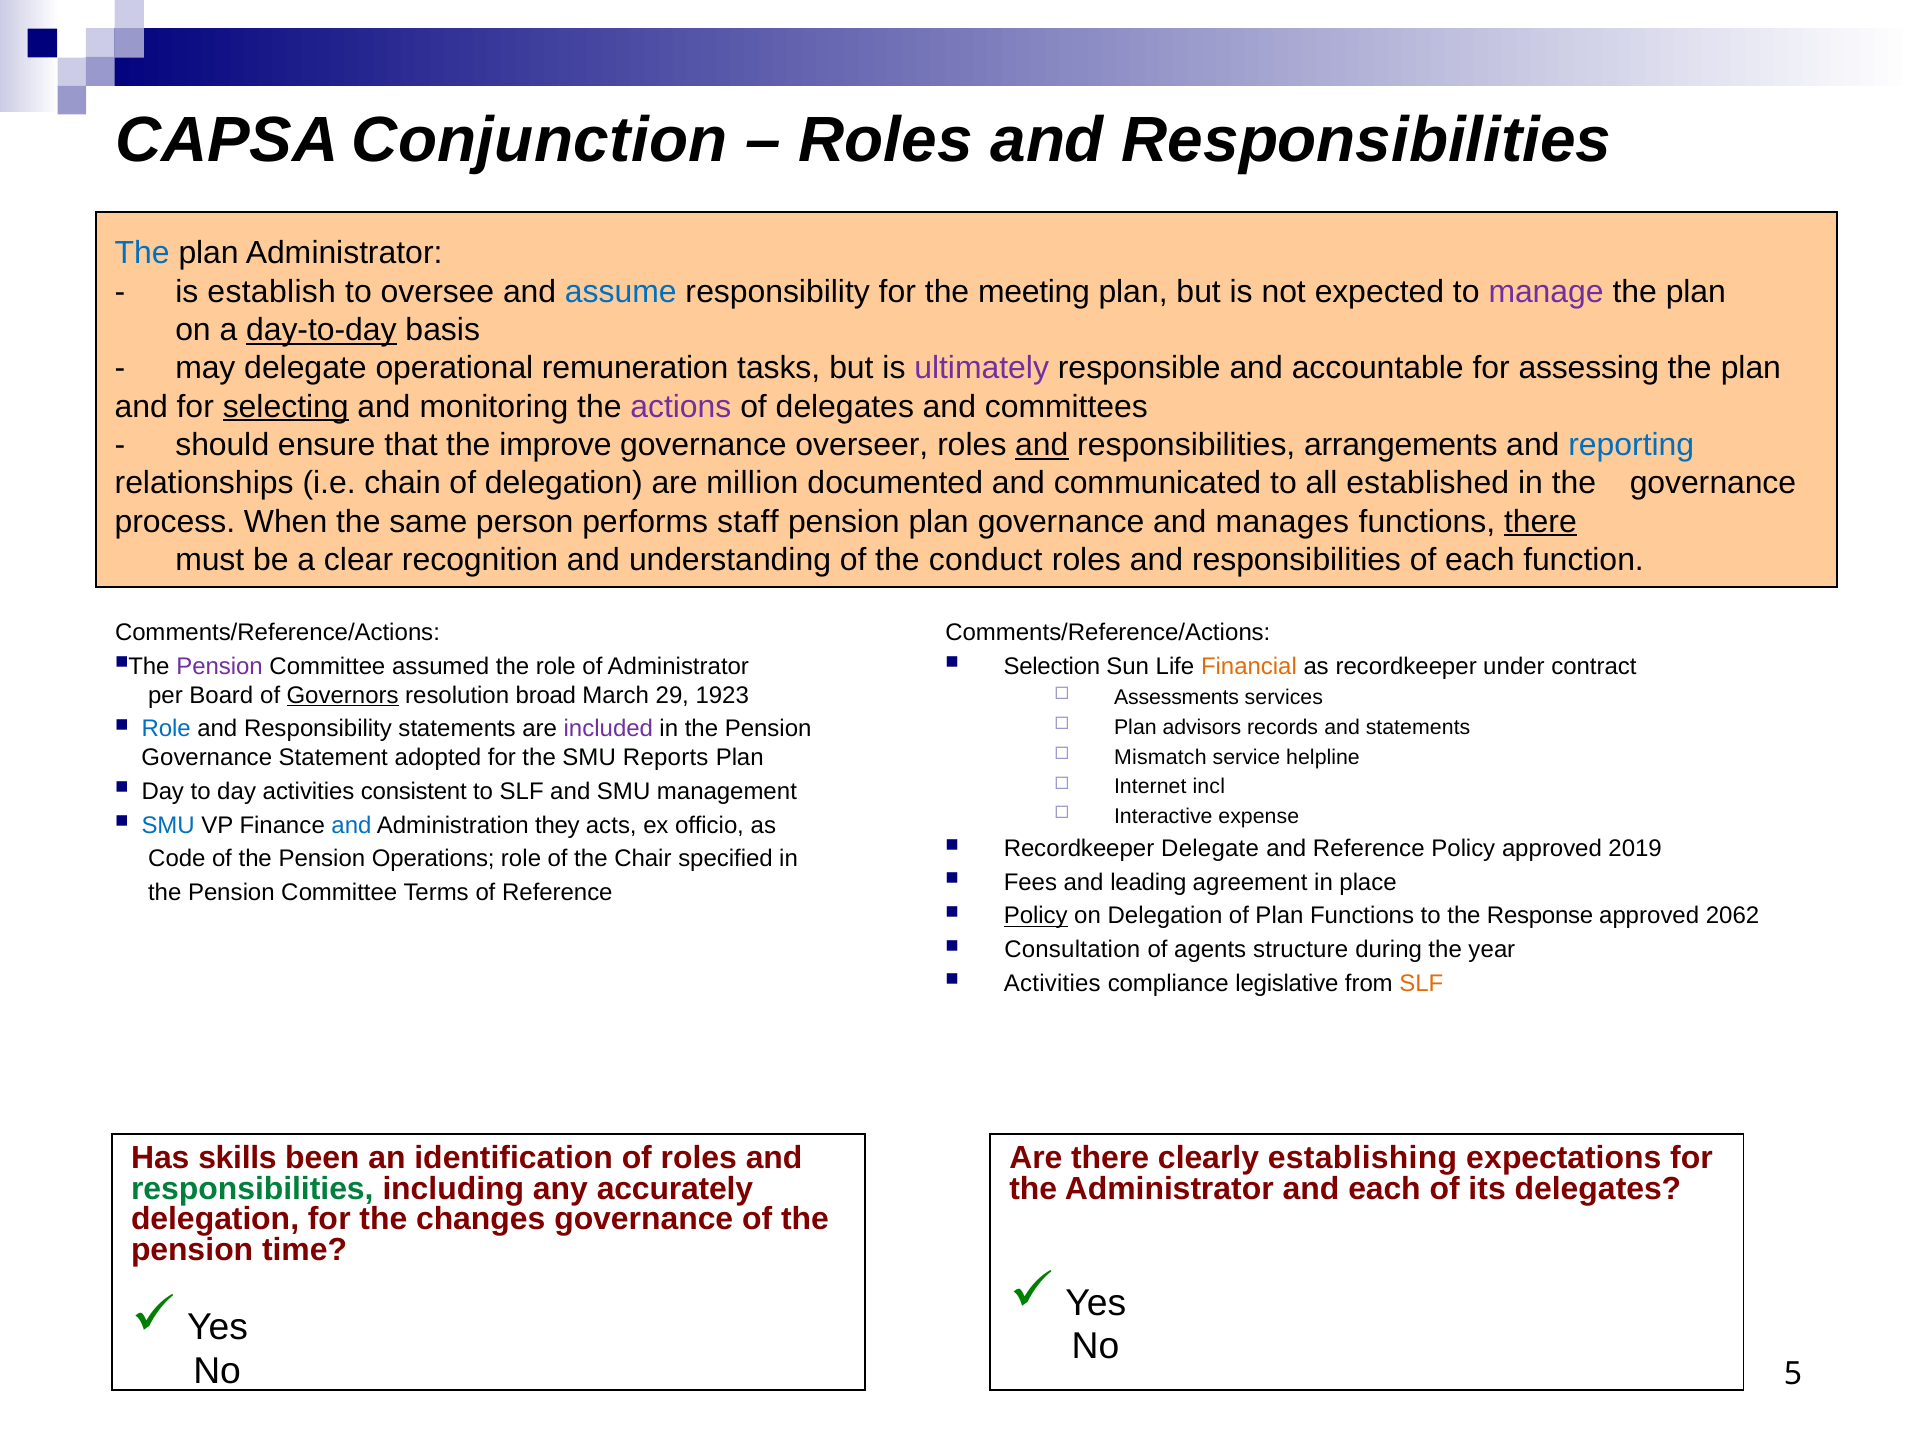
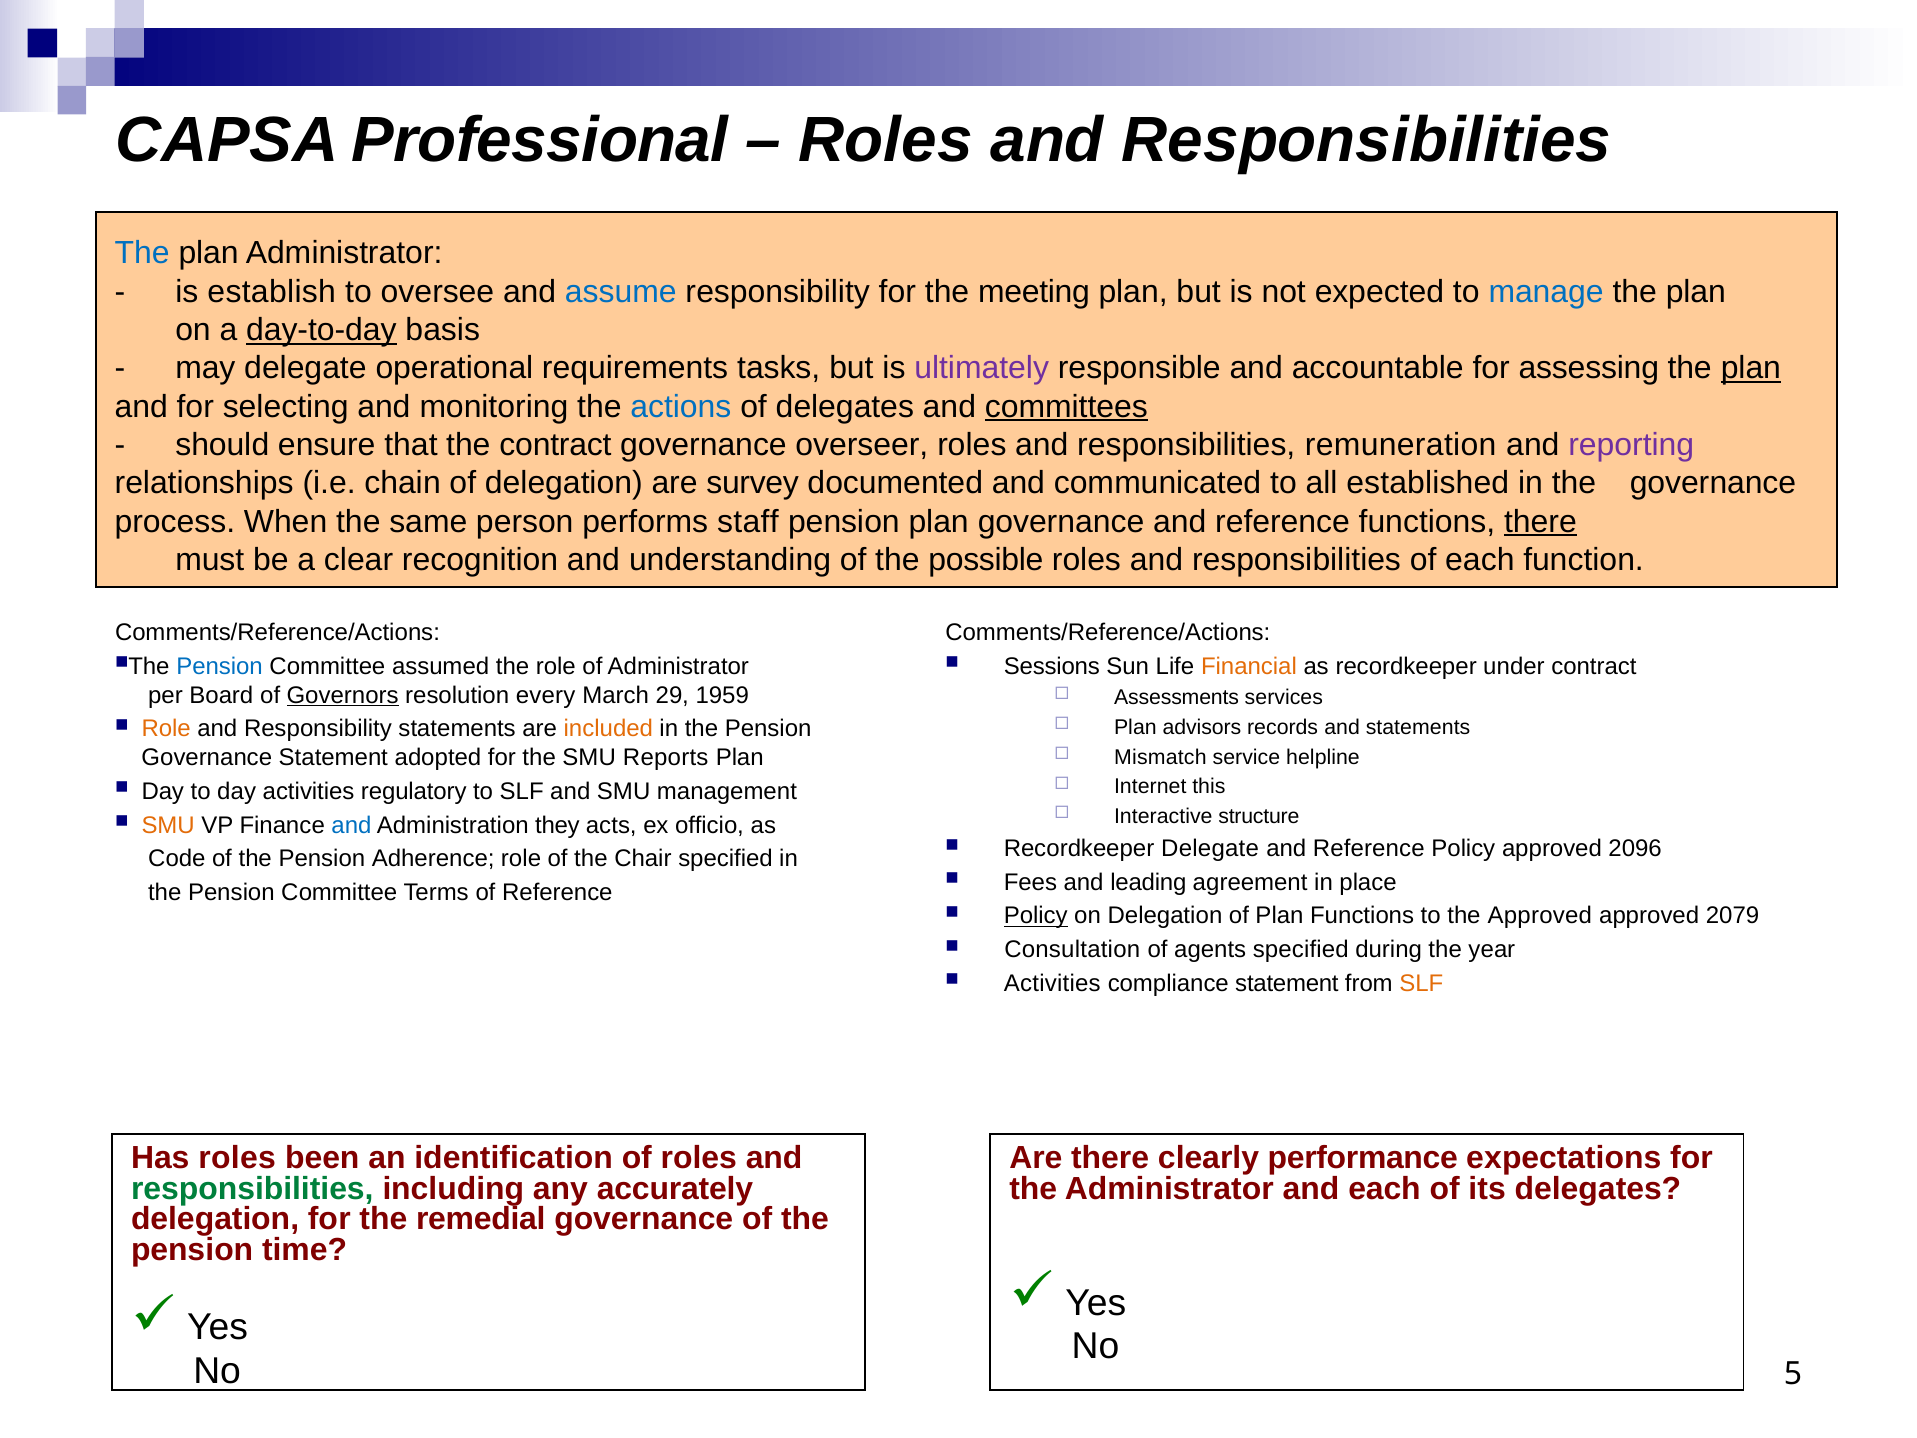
Conjunction: Conjunction -> Professional (540, 140)
manage colour: purple -> blue (1546, 291)
remuneration: remuneration -> requirements (635, 368)
plan underline: none -> present (1751, 368)
selecting underline: present -> none (286, 406)
actions colour: purple -> blue (681, 406)
committees underline: none -> present (1066, 406)
the improve: improve -> contract (555, 445)
and underline: present -> none (1042, 445)
arrangements: arrangements -> remuneration (1401, 445)
reporting colour: blue -> purple (1631, 445)
million: million -> survey (753, 483)
governance and manages: manages -> reference (1283, 521)
conduct: conduct -> possible (986, 560)
Pension colour: purple -> blue (220, 666)
Selection: Selection -> Sessions (1052, 666)
broad: broad -> every (546, 695)
1923: 1923 -> 1959 (722, 695)
Role colour: blue -> orange (166, 729)
included colour: purple -> orange (608, 729)
incl: incl -> this (1209, 787)
consistent: consistent -> regulatory (414, 791)
expense: expense -> structure (1259, 816)
SMU colour: blue -> orange (168, 825)
2019: 2019 -> 2096 (1635, 849)
Operations: Operations -> Adherence (433, 859)
the Response: Response -> Approved (1540, 916)
2062: 2062 -> 2079 (1733, 916)
agents structure: structure -> specified (1301, 950)
compliance legislative: legislative -> statement (1287, 983)
Has skills: skills -> roles (237, 1158)
establishing: establishing -> performance (1363, 1158)
changes: changes -> remedial (481, 1219)
